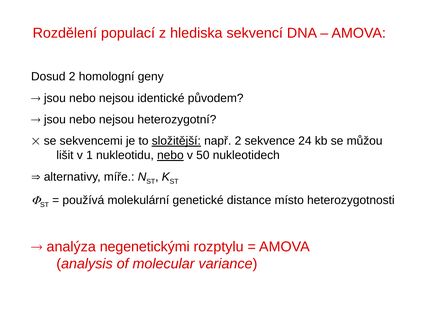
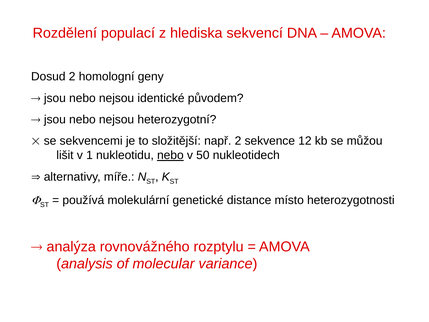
složitější underline: present -> none (176, 141)
24: 24 -> 12 (305, 141)
negenetickými: negenetickými -> rovnovážného (145, 247)
